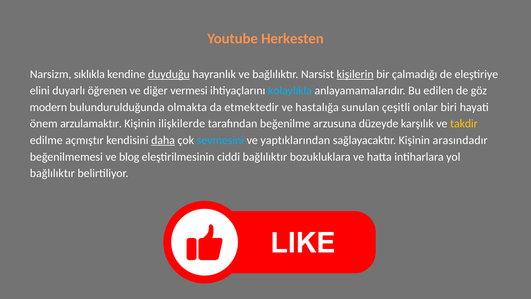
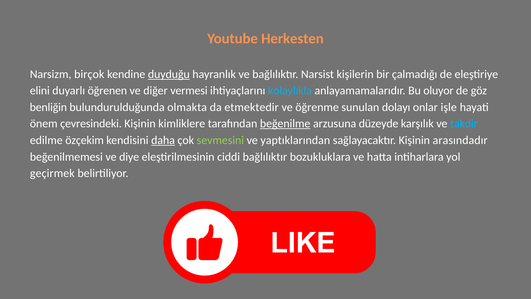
sıklıkla: sıklıkla -> birçok (89, 74)
kişilerin underline: present -> none (355, 74)
edilen: edilen -> oluyor (438, 91)
modern: modern -> benliğin (48, 107)
hastalığa: hastalığa -> öğrenme (317, 107)
çeşitli: çeşitli -> dolayı (396, 107)
biri: biri -> işle (449, 107)
arzulamaktır: arzulamaktır -> çevresindeki (91, 124)
ilişkilerde: ilişkilerde -> kimliklere (182, 124)
beğenilme underline: none -> present (285, 124)
takdir colour: yellow -> light blue (464, 124)
açmıştır: açmıştır -> özçekim (85, 140)
sevmesini colour: light blue -> light green (220, 140)
blog: blog -> diye (129, 157)
bağlılıktır: bağlılıktır -> geçirmek (52, 173)
